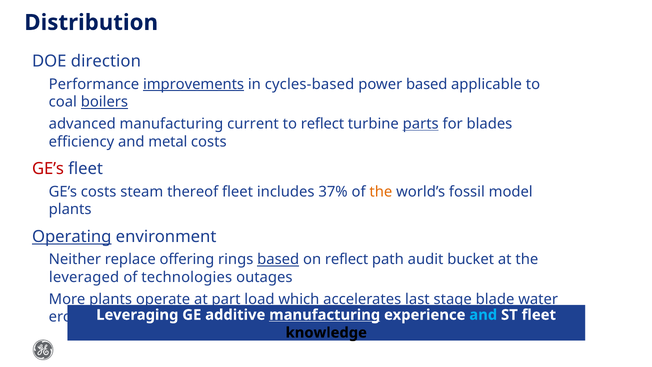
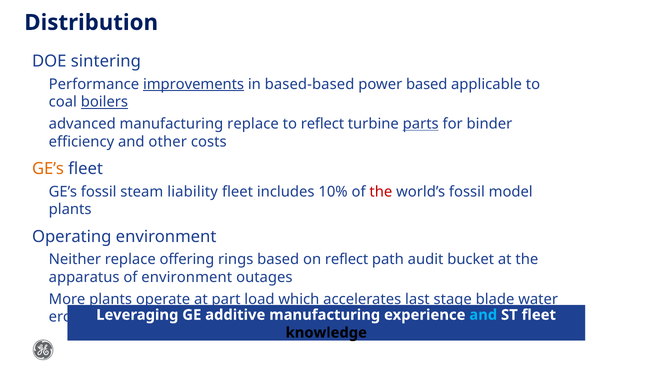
direction: direction -> sintering (106, 61)
cycles-based: cycles-based -> based-based (310, 84)
manufacturing current: current -> replace (253, 124)
blades: blades -> binder (489, 124)
metal: metal -> other (168, 142)
GE’s colour: red -> orange (48, 169)
GE’s costs: costs -> fossil (99, 192)
thereof: thereof -> liability (193, 192)
37%: 37% -> 10% (333, 192)
the colour: orange -> red (381, 192)
Operating underline: present -> none (72, 237)
based underline: present -> none (278, 259)
leveraged: leveraged -> apparatus (84, 277)
of technologies: technologies -> environment (187, 277)
manufacturing underline: present -> none (325, 315)
